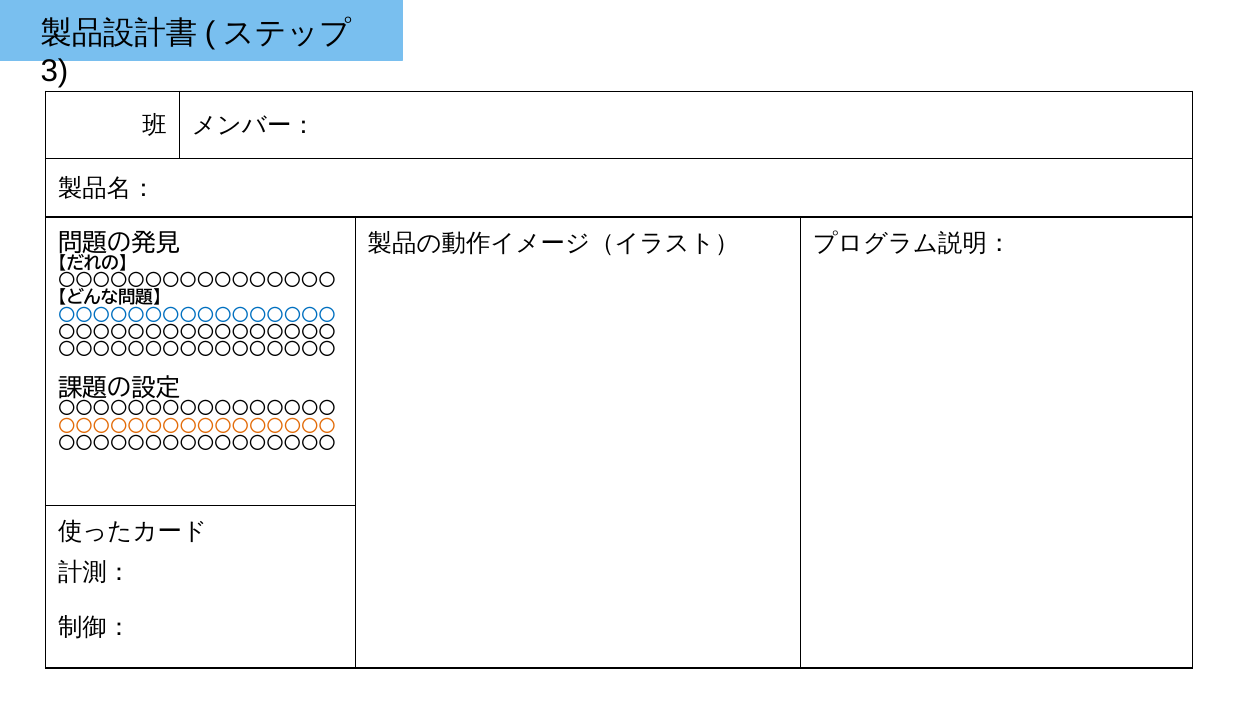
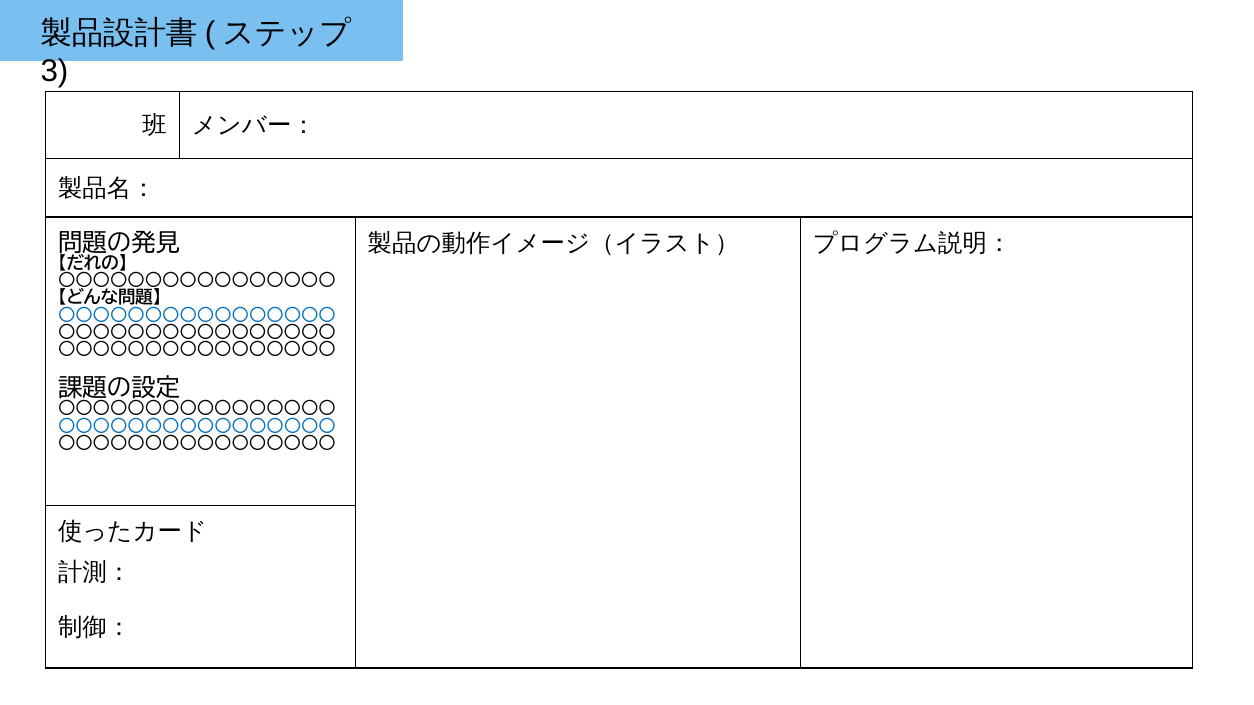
〇〇〇〇〇〇〇〇〇〇〇〇〇〇〇〇 colour: orange -> blue (197, 427)
